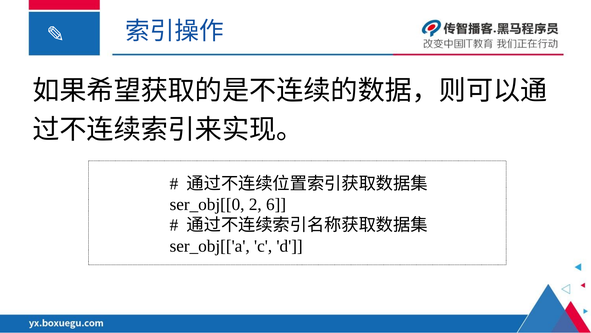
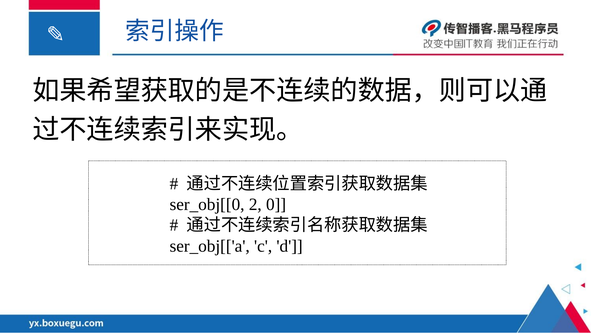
6: 6 -> 0 (276, 204)
